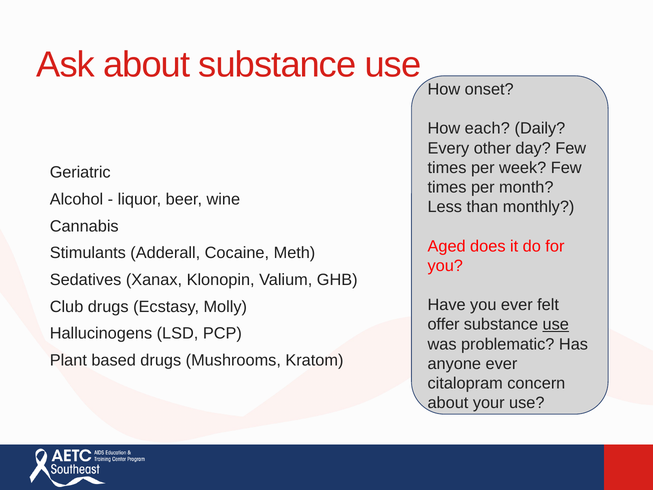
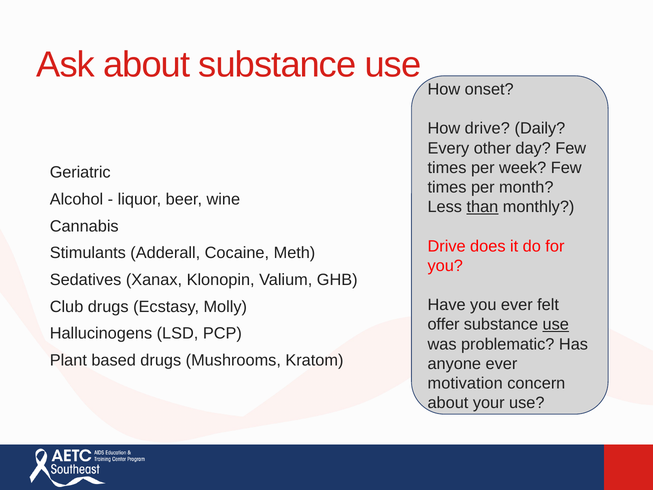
How each: each -> drive (487, 128)
than underline: none -> present (482, 207)
Aged: Aged -> Drive (447, 246)
citalopram: citalopram -> motivation (465, 383)
